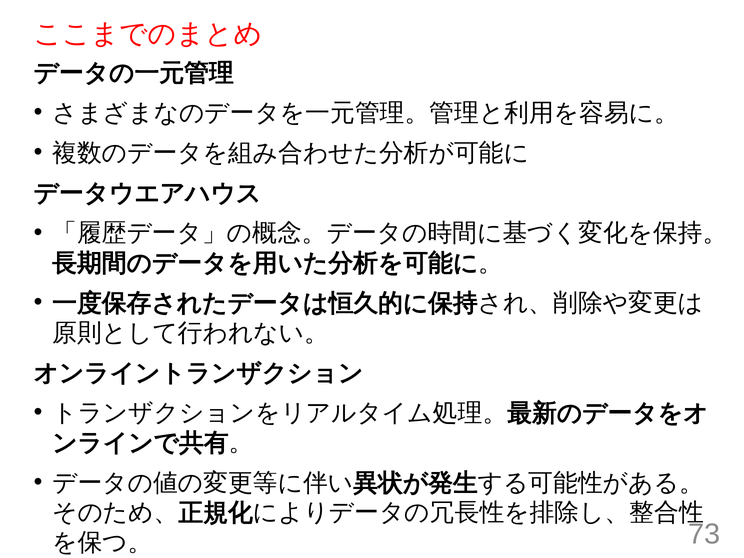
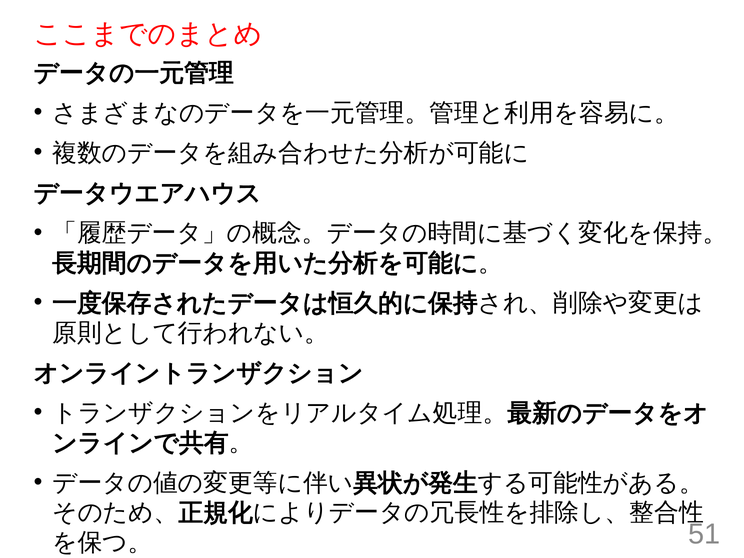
73: 73 -> 51 (704, 534)
